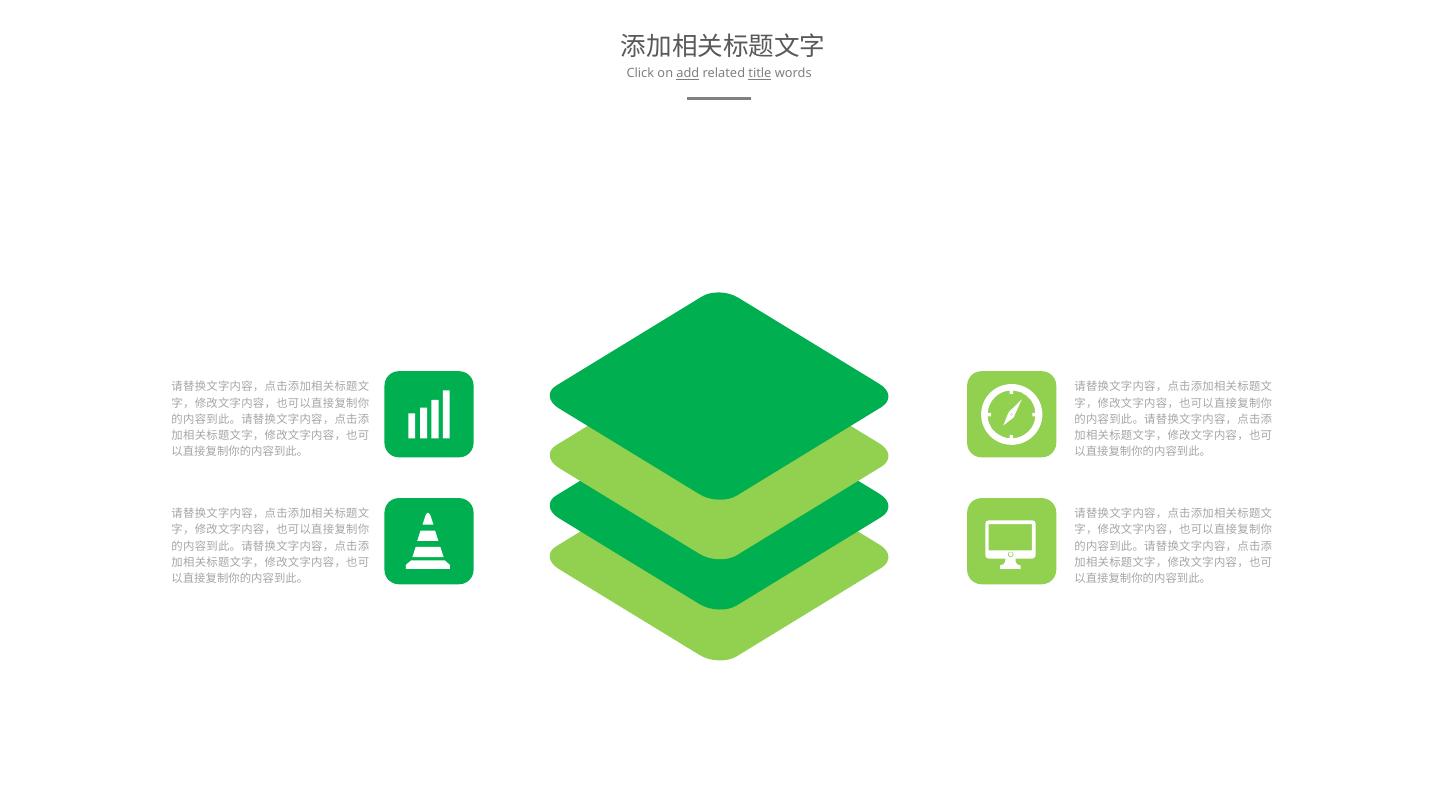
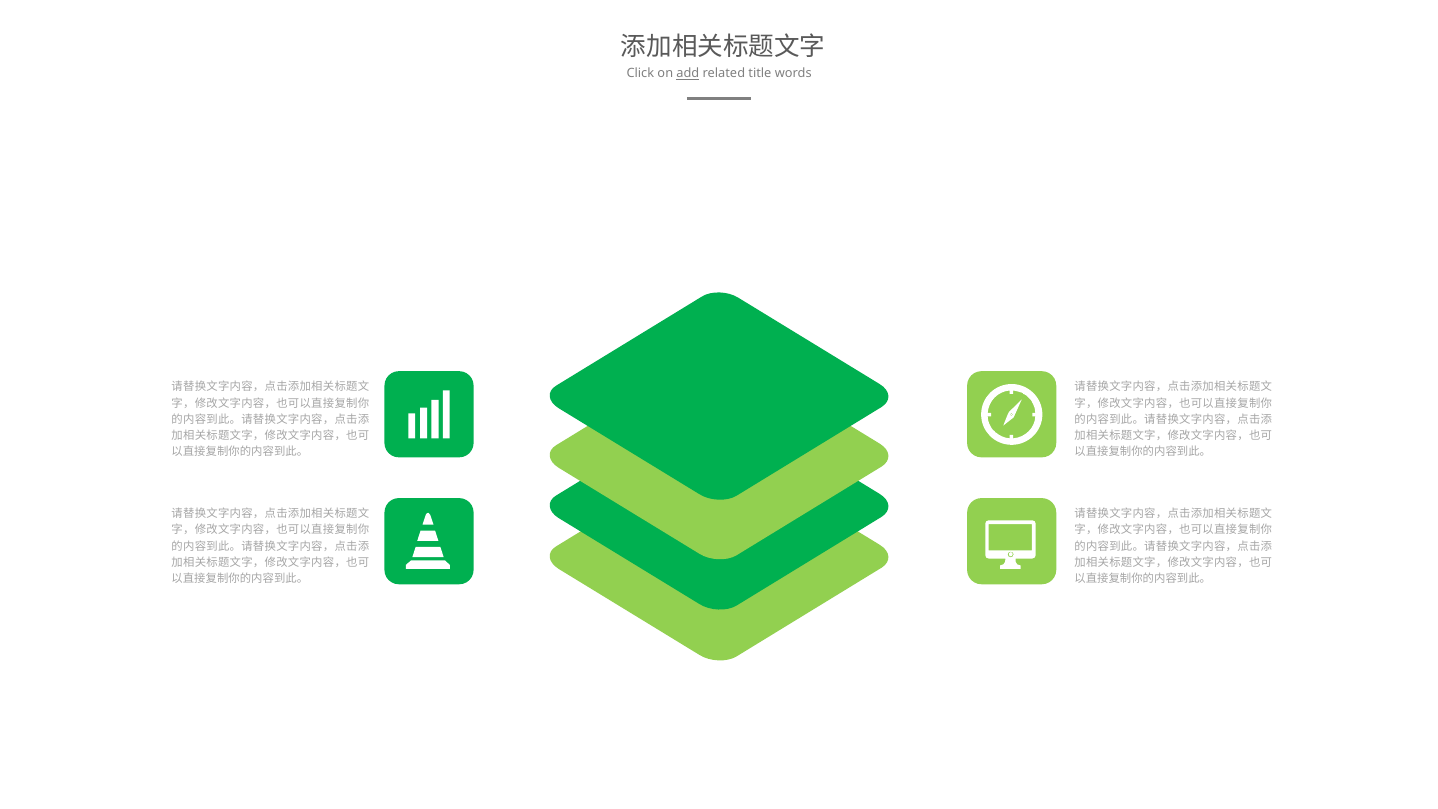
title underline: present -> none (760, 74)
